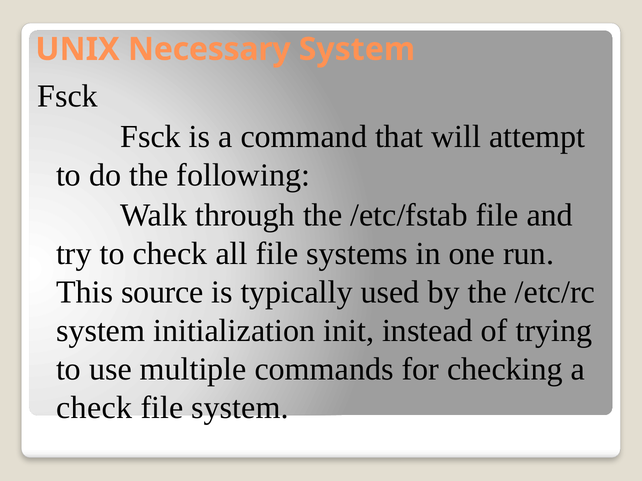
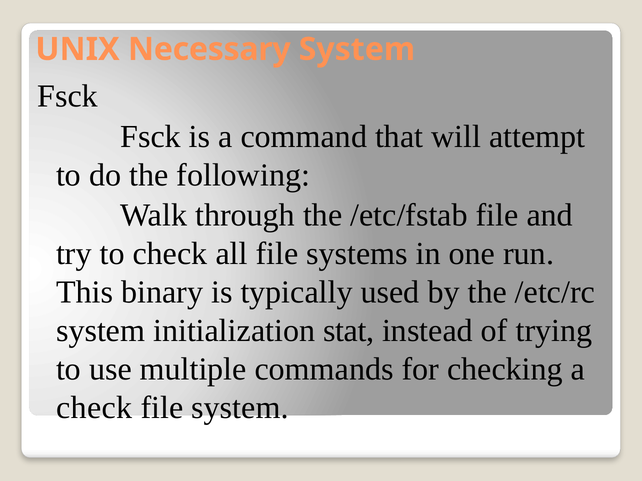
source: source -> binary (162, 293)
init: init -> stat (349, 331)
